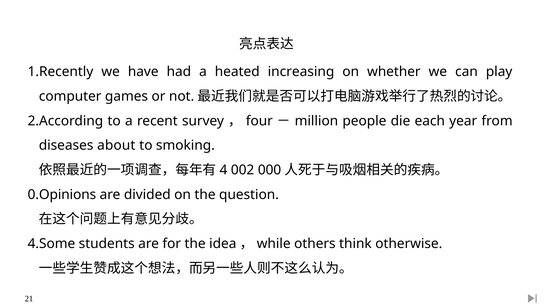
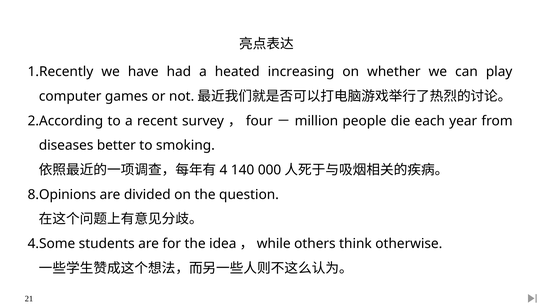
about: about -> better (116, 145)
002: 002 -> 140 (243, 170)
0.Opinions: 0.Opinions -> 8.Opinions (62, 195)
